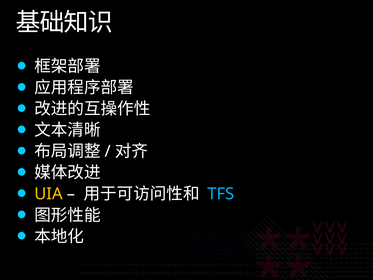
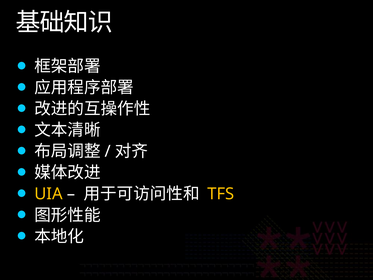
TFS colour: light blue -> yellow (221, 194)
